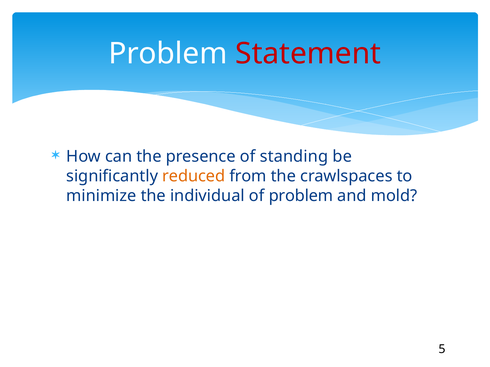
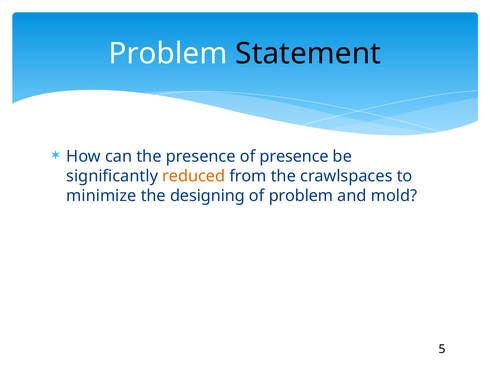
Statement colour: red -> black (308, 54)
of standing: standing -> presence (294, 157)
individual: individual -> designing (207, 196)
